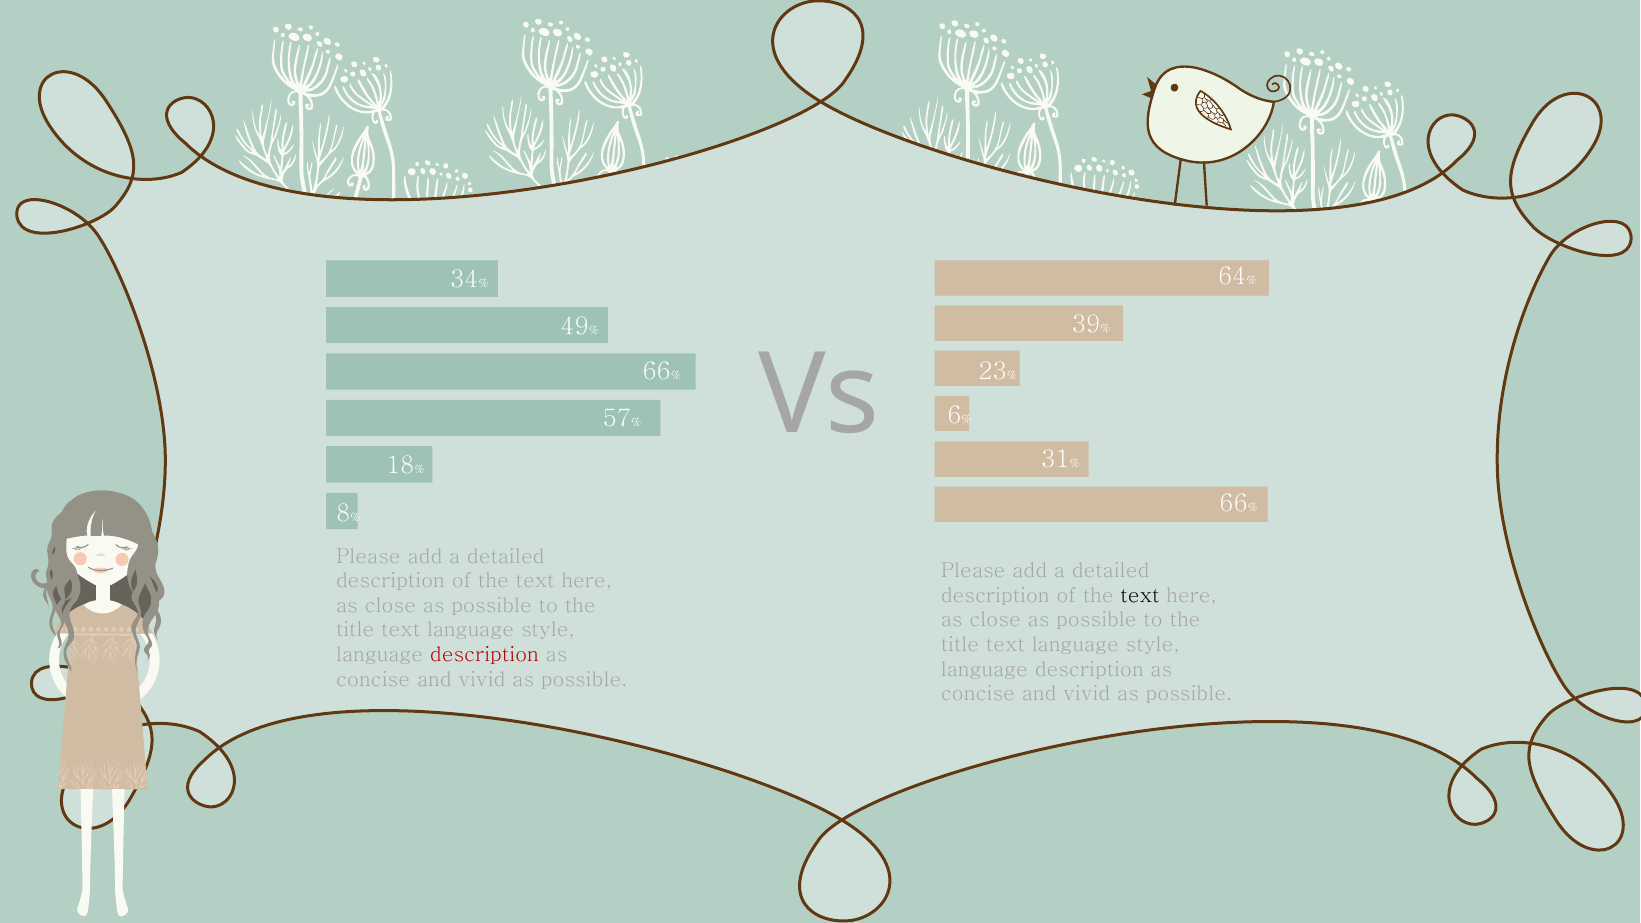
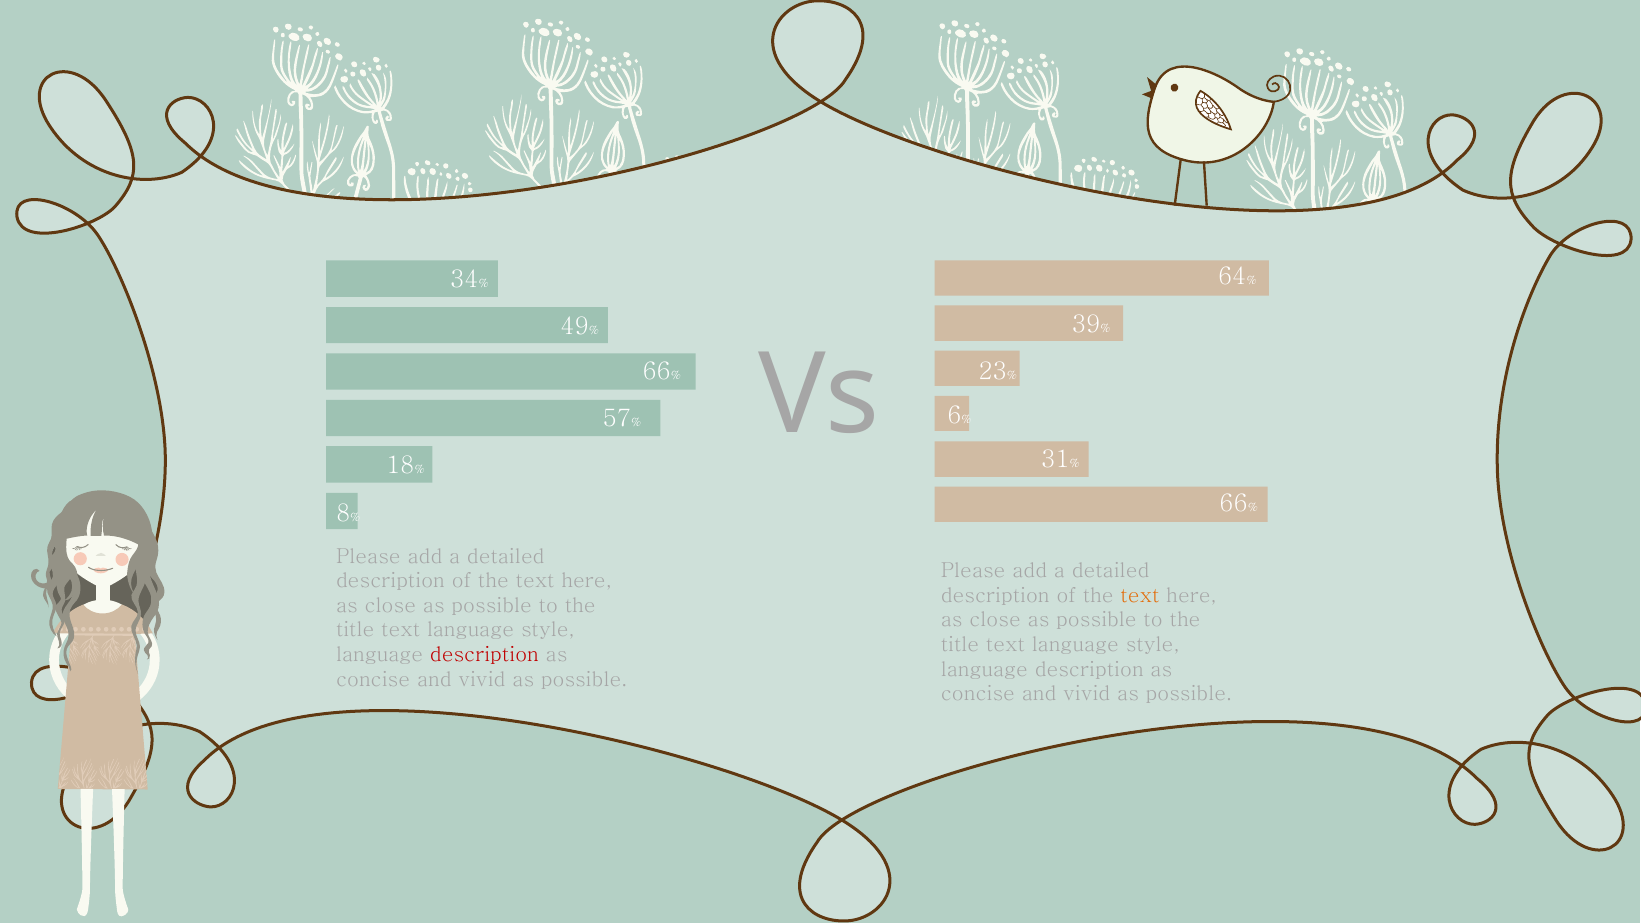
text colour: black -> orange (1140, 595)
